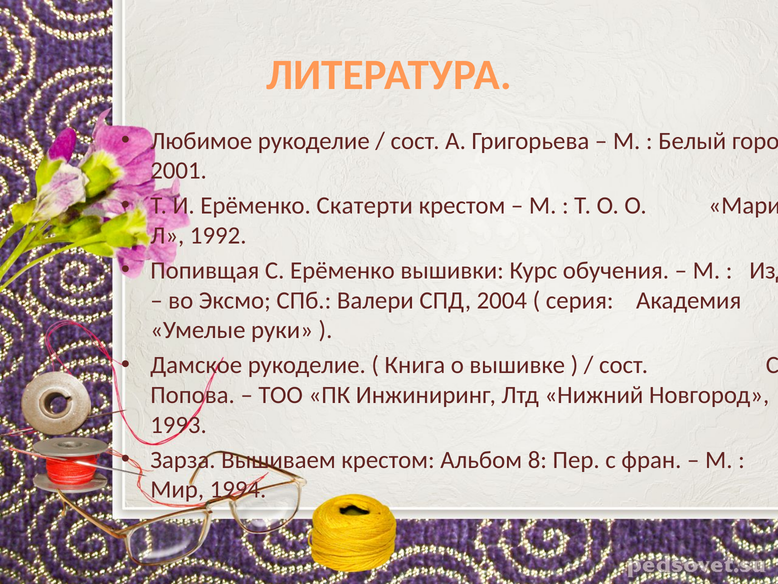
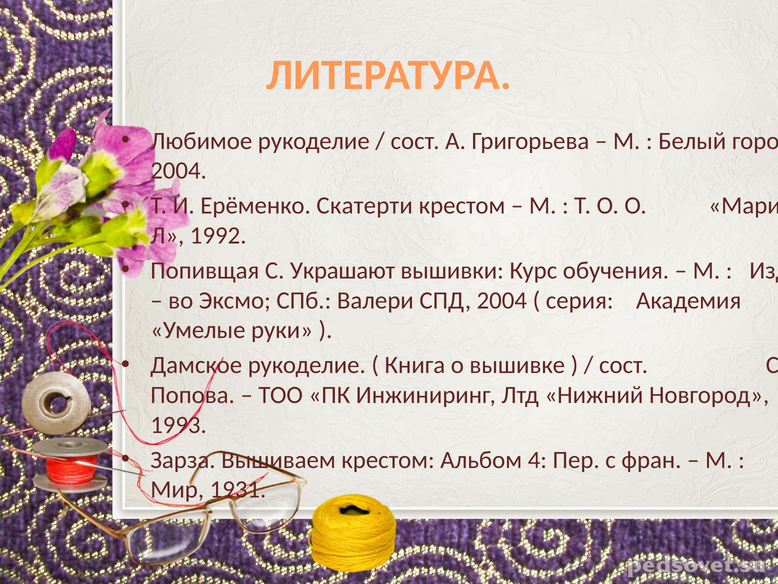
2001: 2001 -> 2004 (179, 171)
С Ерёменко: Ерёменко -> Украшают (343, 270)
8: 8 -> 4 (537, 459)
1994: 1994 -> 1931 (238, 489)
